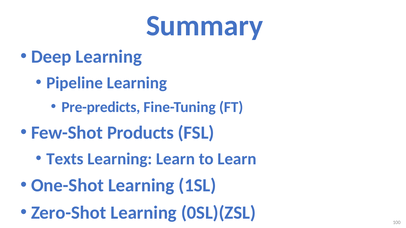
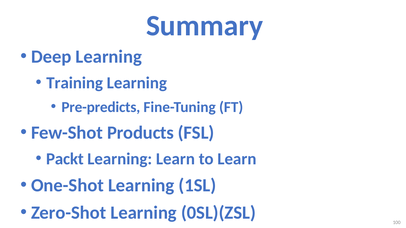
Pipeline: Pipeline -> Training (75, 83)
Texts: Texts -> Packt (65, 159)
